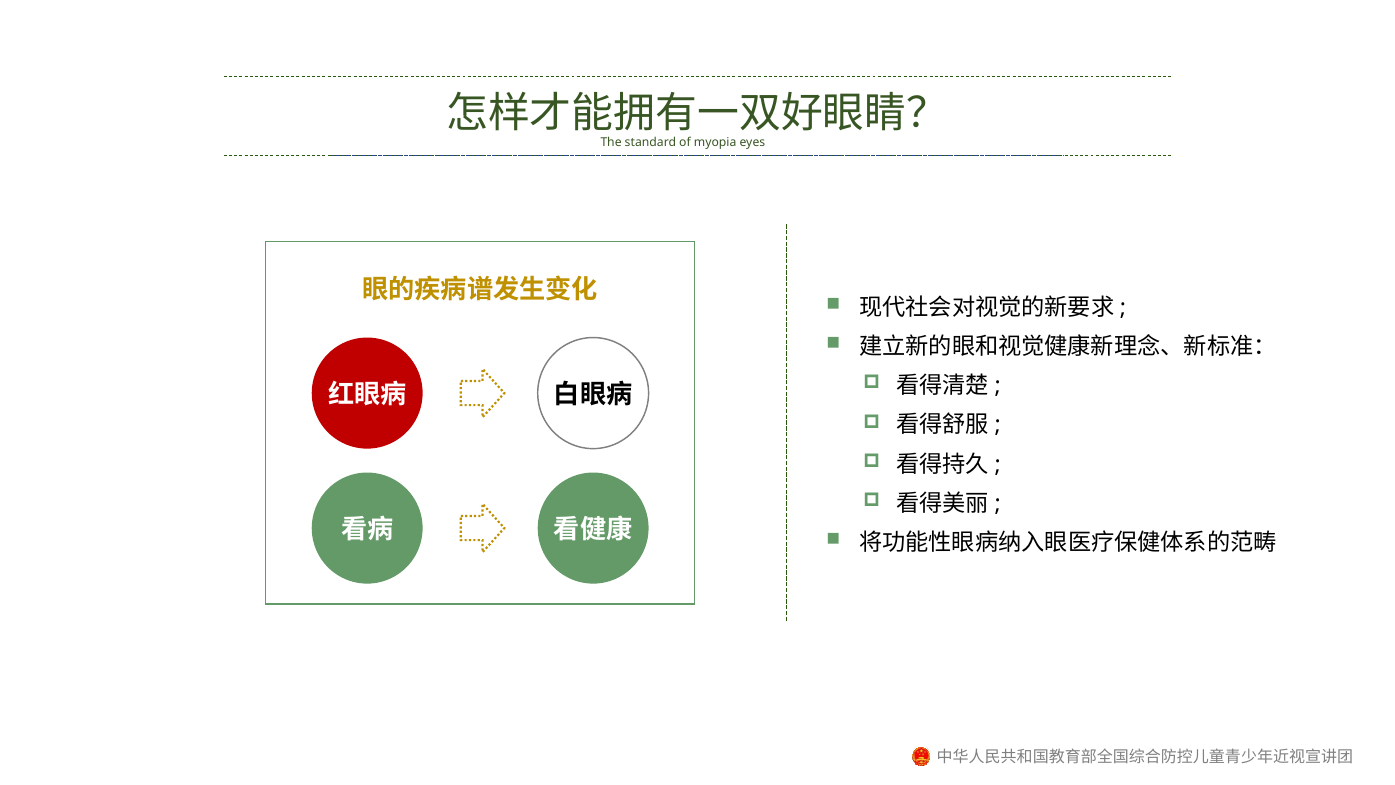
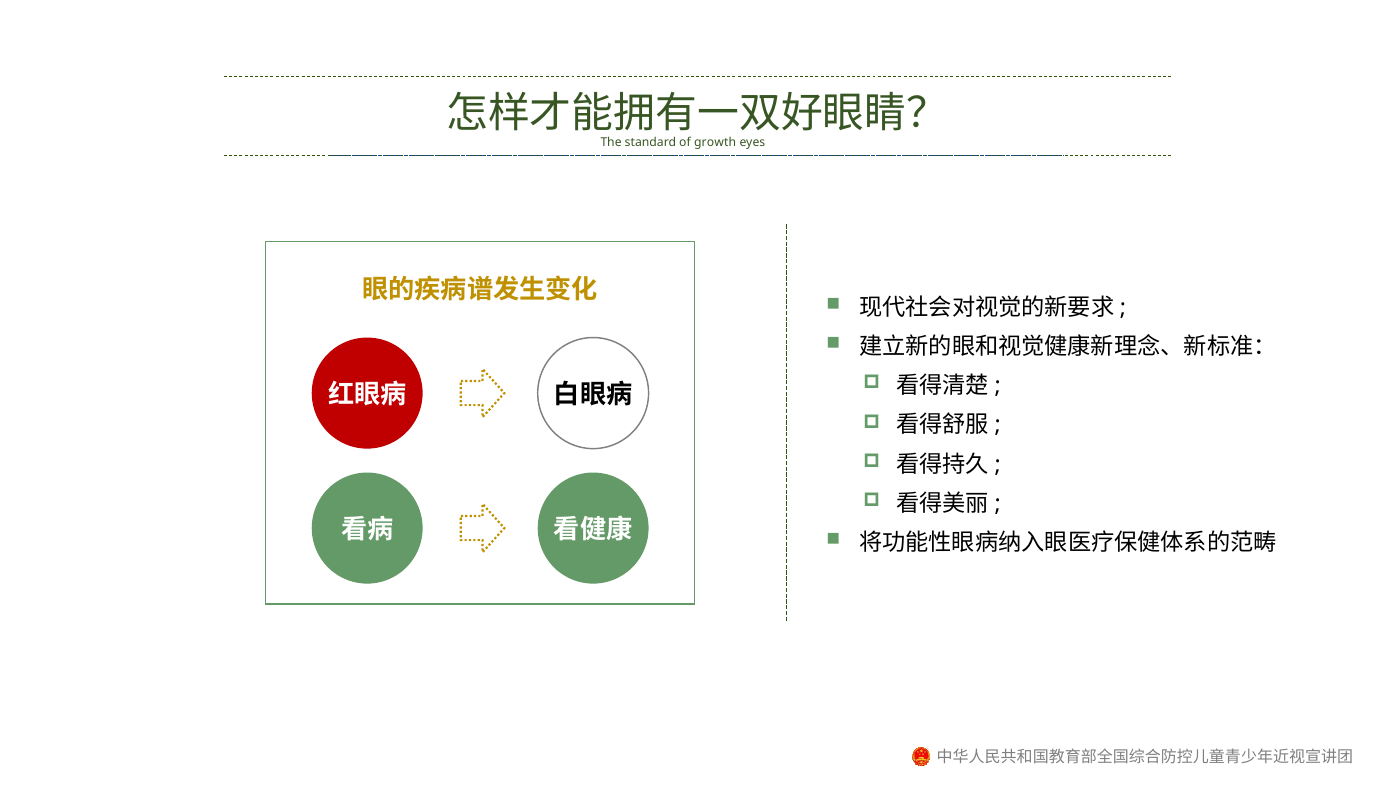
myopia: myopia -> growth (715, 142)
